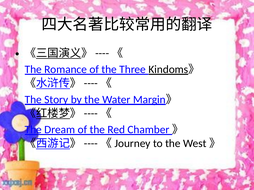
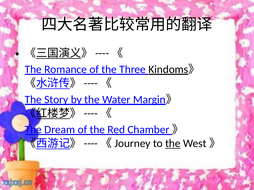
the underline: none -> present (173, 144)
